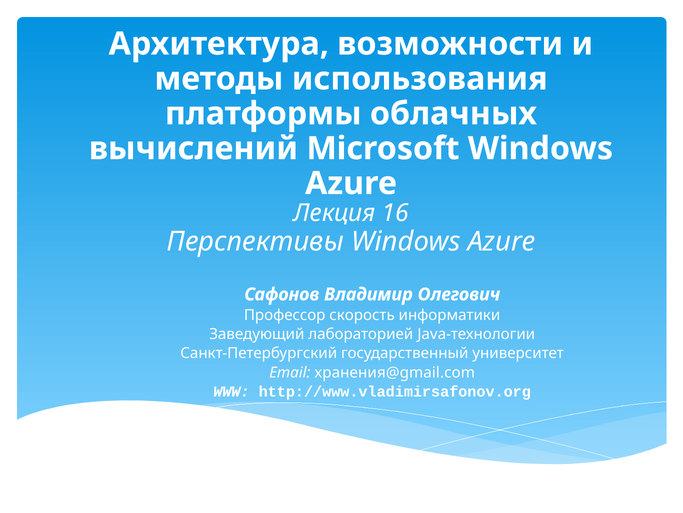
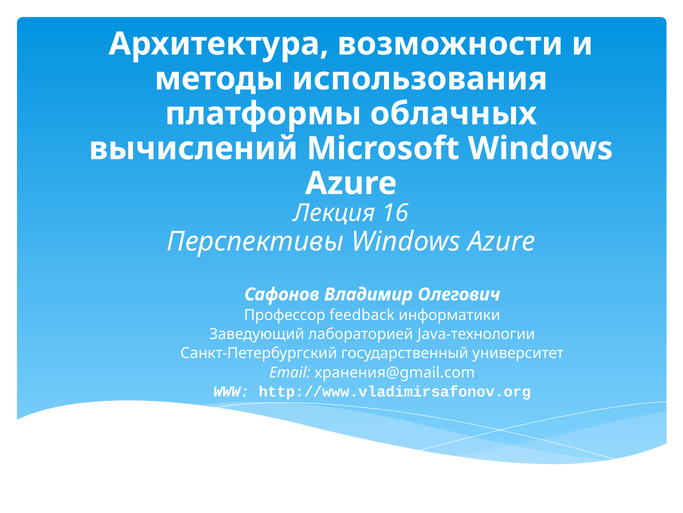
скорость: скорость -> feedback (362, 315)
